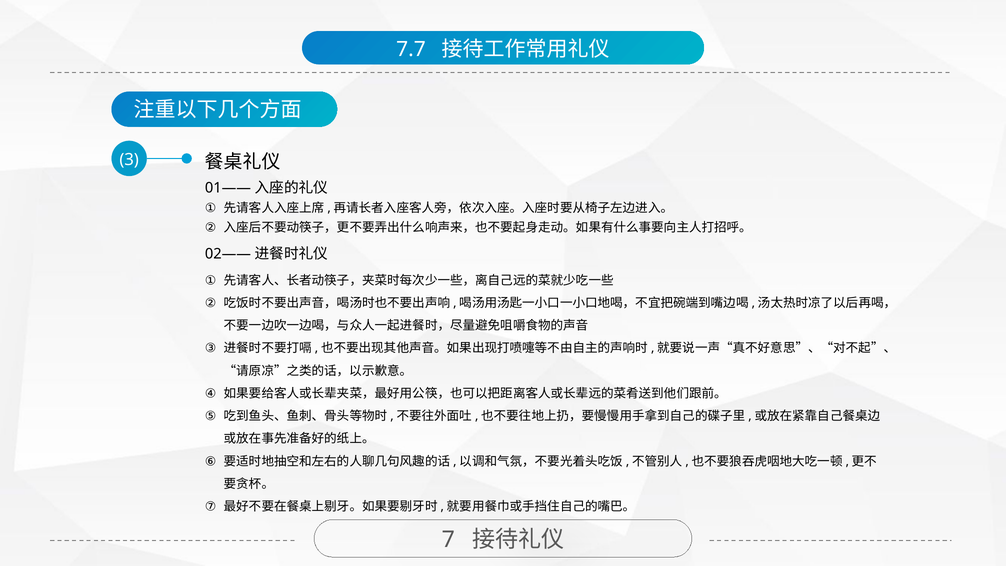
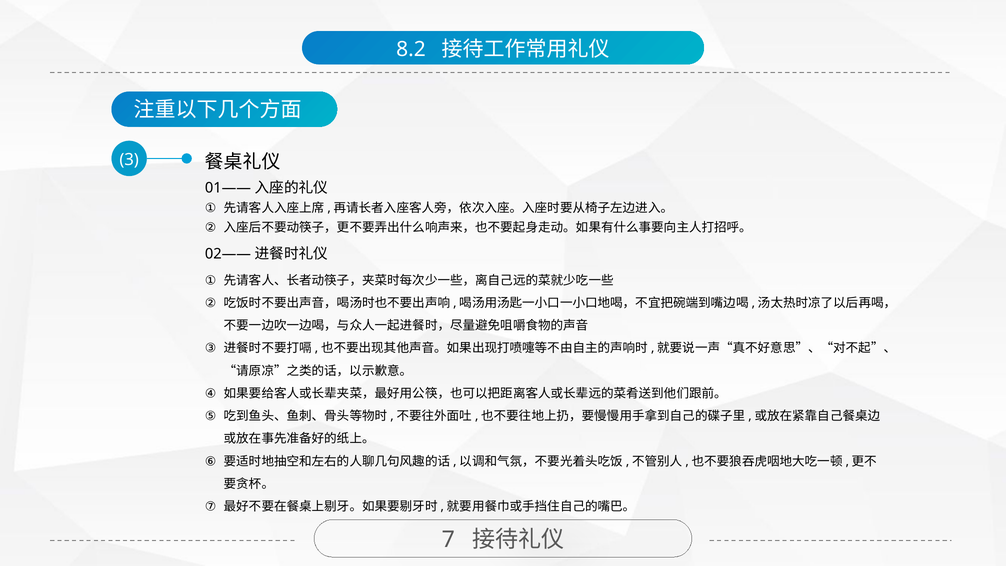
7.7: 7.7 -> 8.2 (411, 49)
